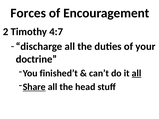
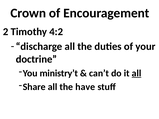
Forces: Forces -> Crown (28, 13)
4:7: 4:7 -> 4:2 (56, 32)
finished’t: finished’t -> ministry’t (59, 73)
Share underline: present -> none (34, 87)
head: head -> have (85, 87)
